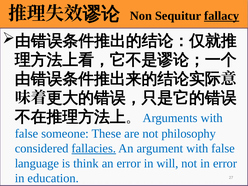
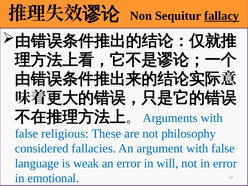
someone: someone -> religious (65, 134)
fallacies underline: present -> none (94, 148)
think: think -> weak (86, 163)
education: education -> emotional (53, 178)
